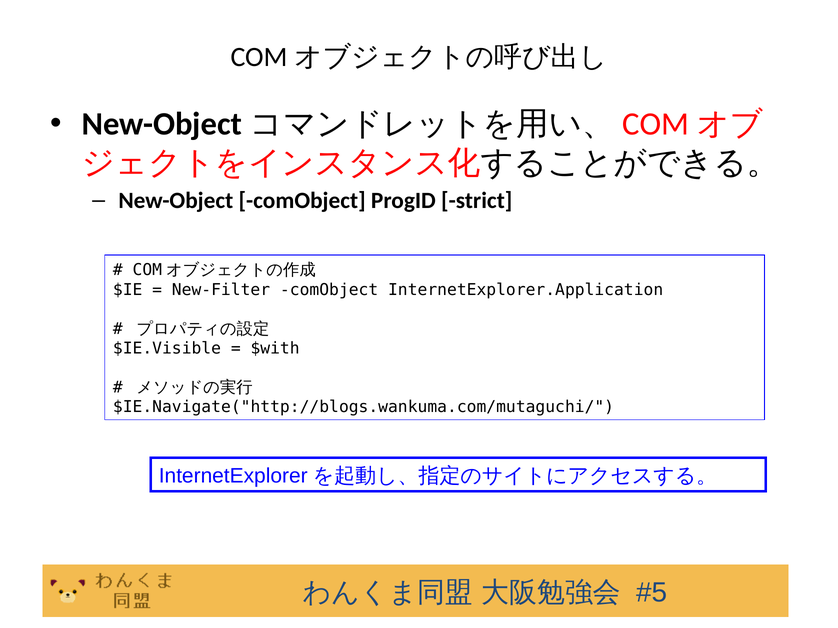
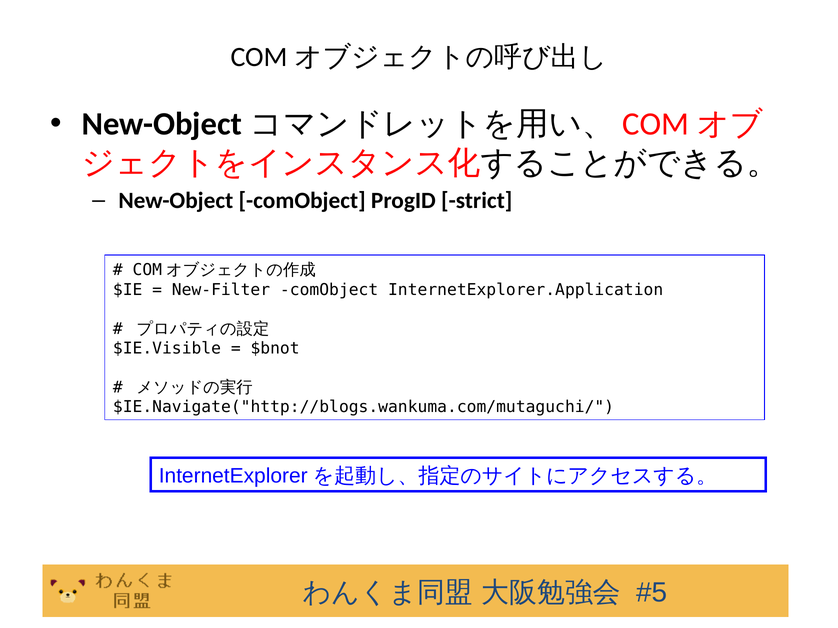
$with: $with -> $bnot (275, 349)
